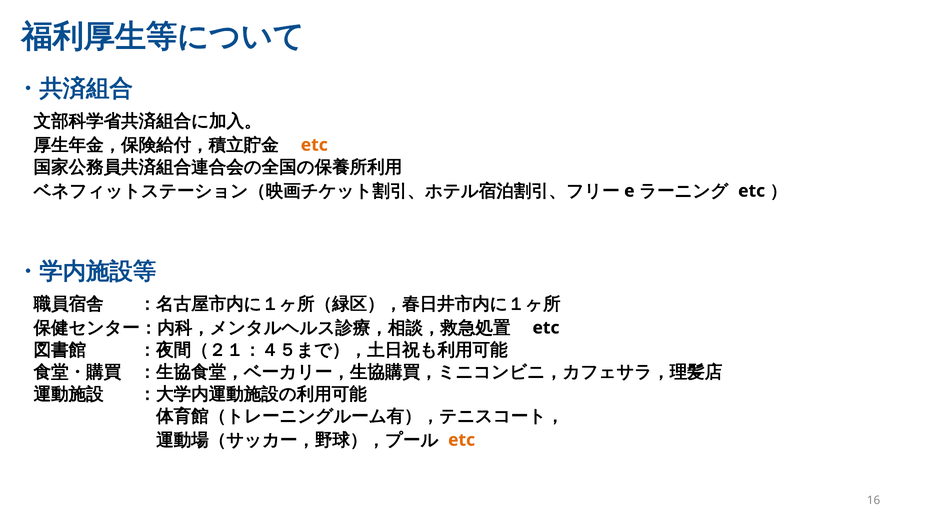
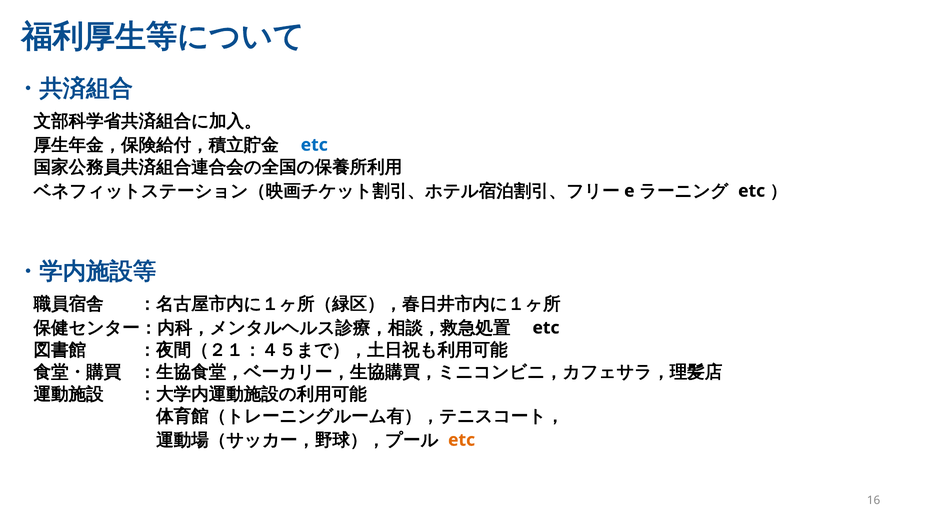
etc colour: orange -> blue (314, 145)
